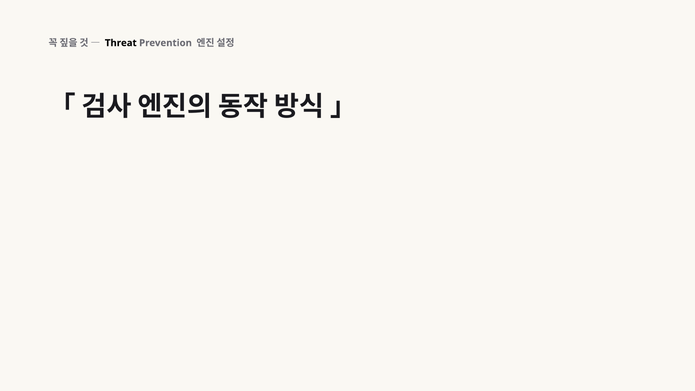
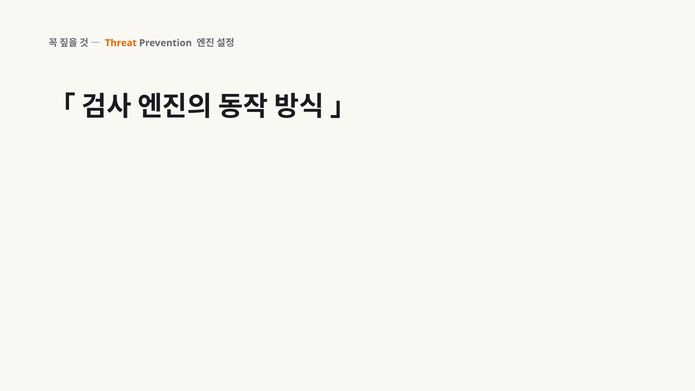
Threat colour: black -> orange (121, 43)
